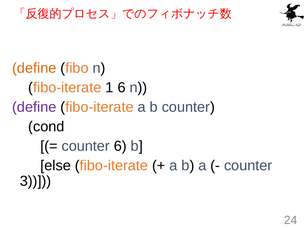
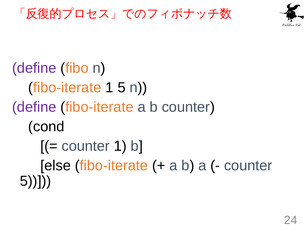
define colour: orange -> purple (34, 68)
1 6: 6 -> 5 (122, 88)
counter 6: 6 -> 1 (120, 146)
3: 3 -> 5 (36, 181)
